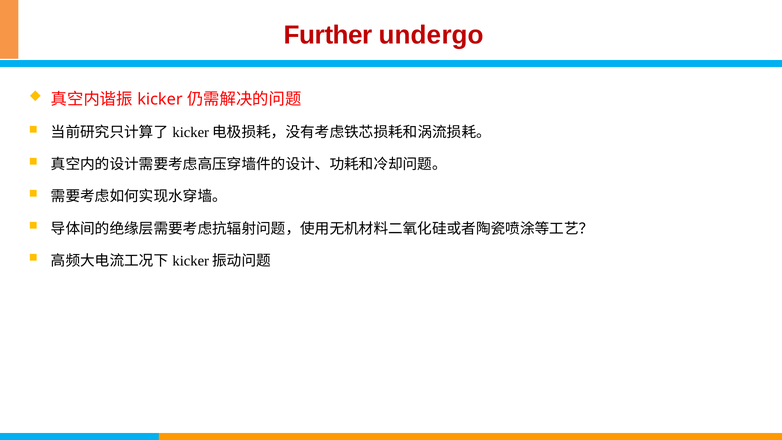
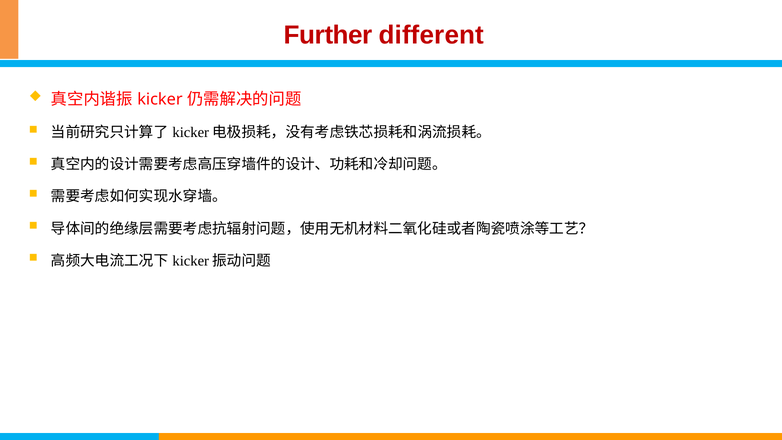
undergo: undergo -> different (431, 35)
